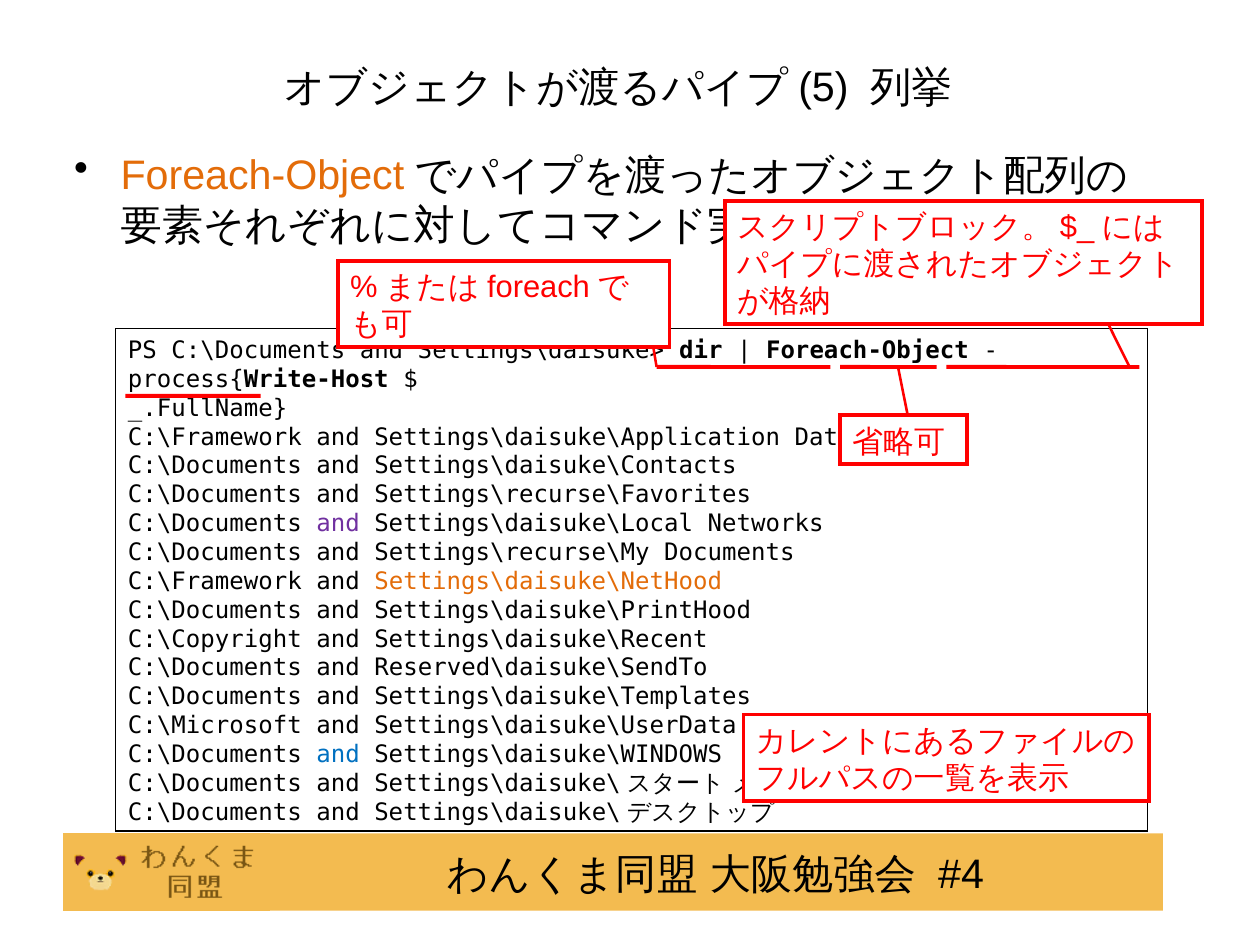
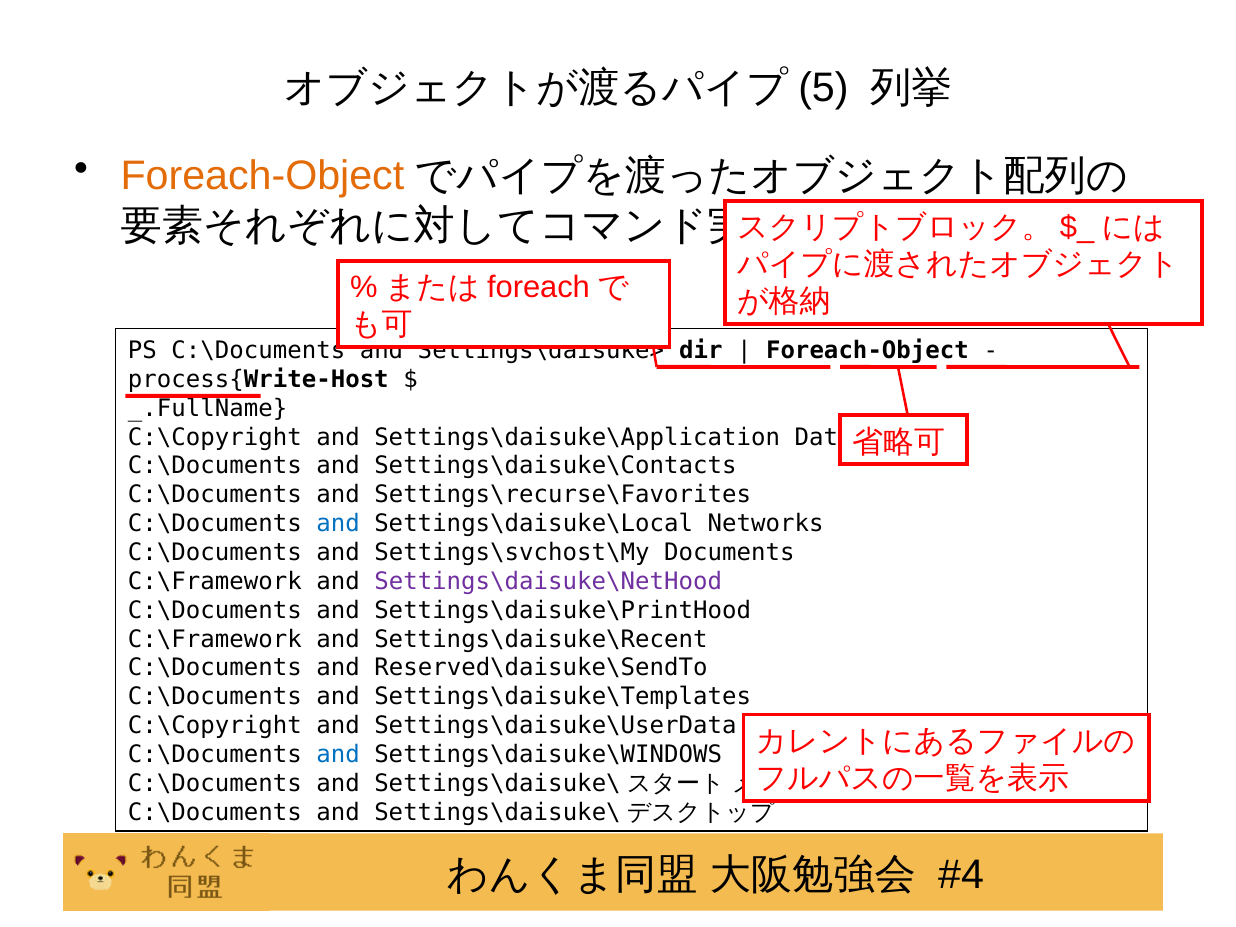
C:\Framework: C:\Framework -> C:\Copyright (215, 437)
and colour: purple -> blue (338, 524)
Settings\recurse\My: Settings\recurse\My -> Settings\svchost\My (512, 553)
Settings\daisuke\NetHood colour: orange -> purple (548, 581)
C:\Copyright: C:\Copyright -> C:\Framework (215, 639)
C:\Microsoft: C:\Microsoft -> C:\Copyright (215, 726)
